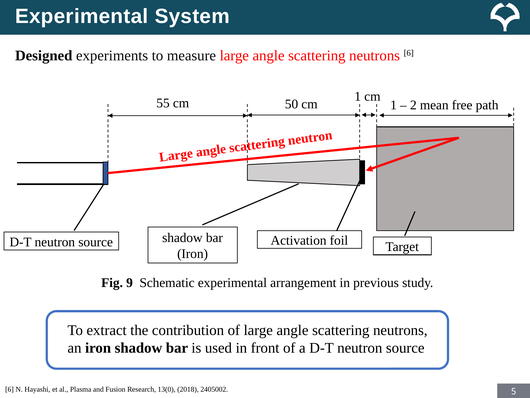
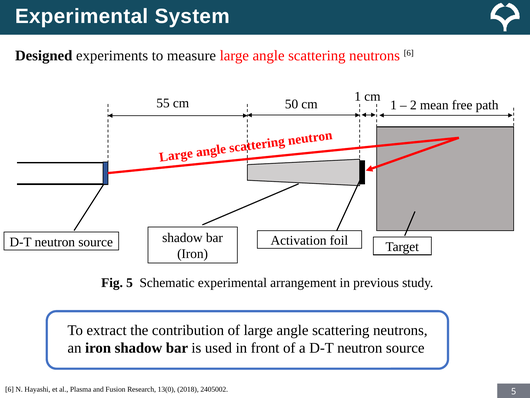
Fig 9: 9 -> 5 (130, 282)
